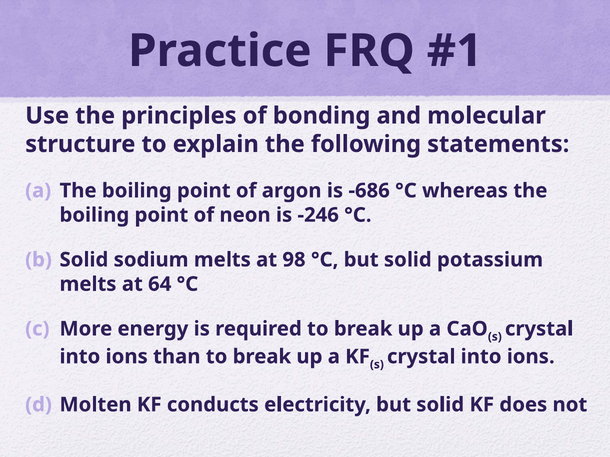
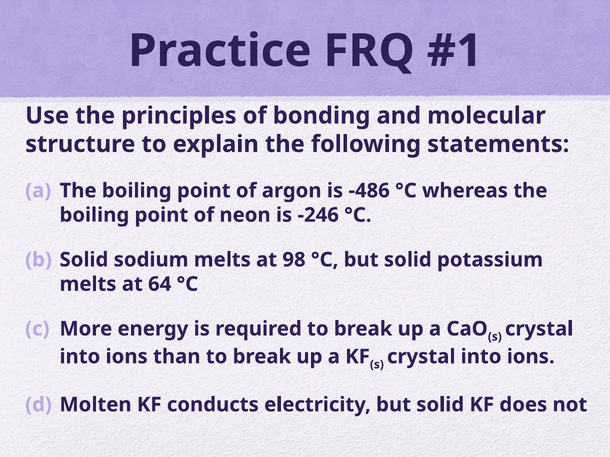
-686: -686 -> -486 (369, 191)
